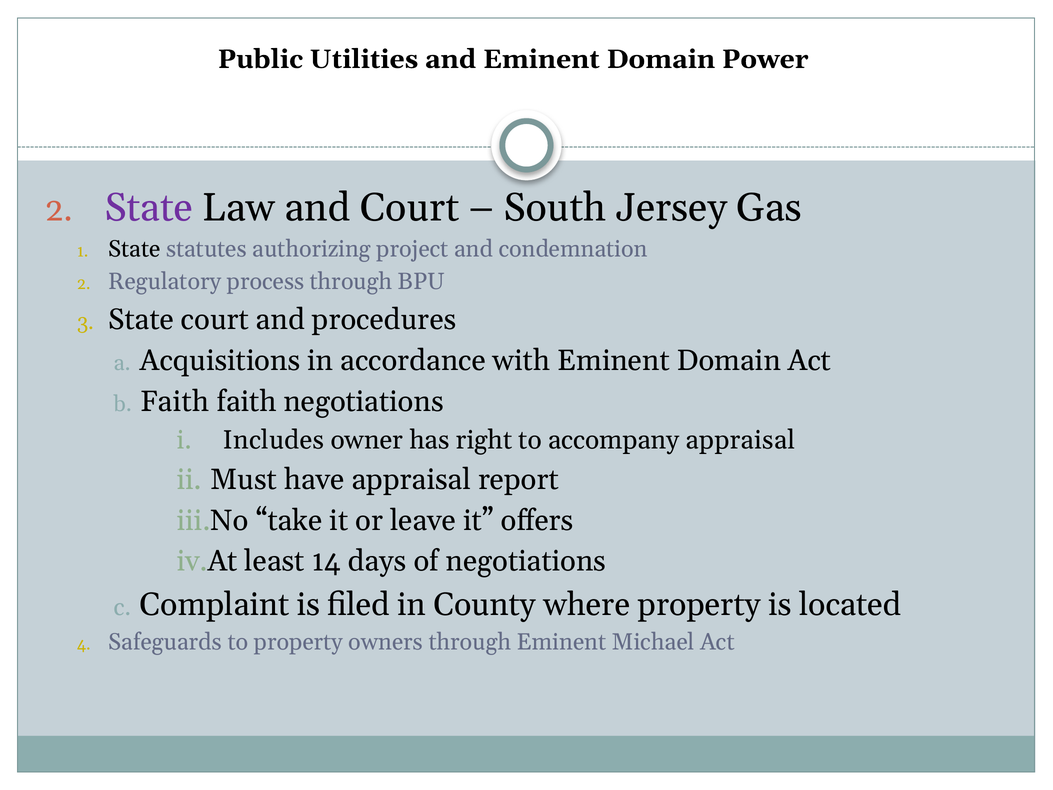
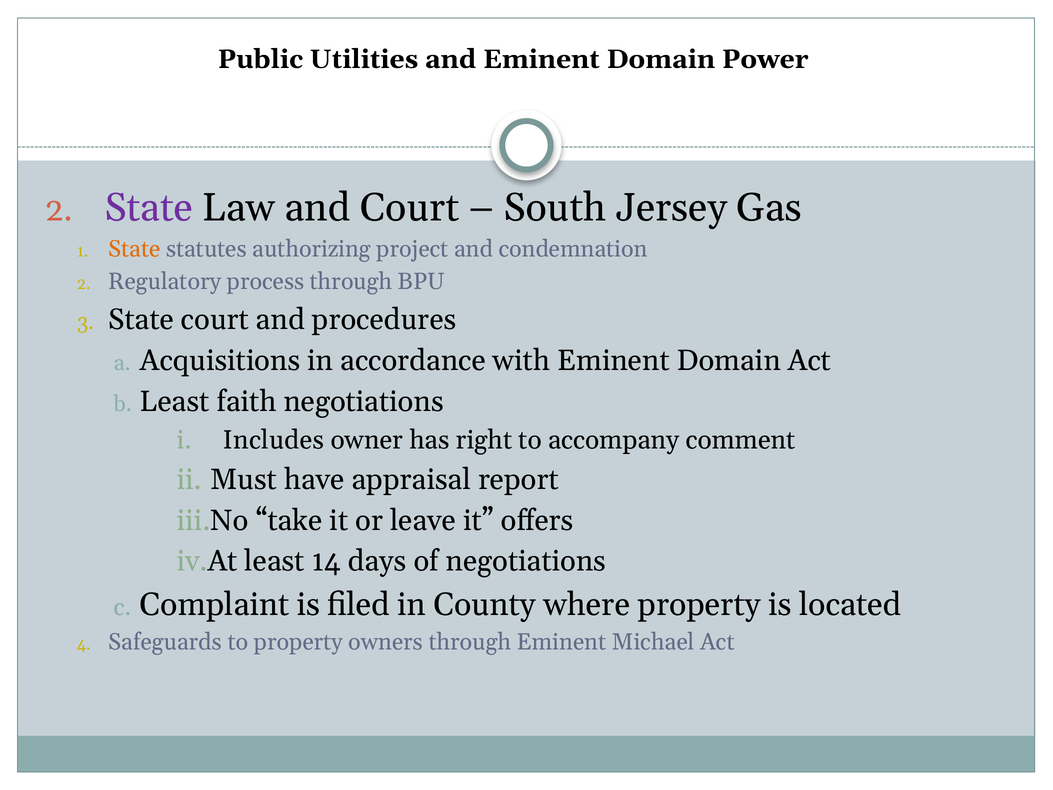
State colour: black -> orange (134, 249)
Faith: Faith -> Least (175, 401)
accompany appraisal: appraisal -> comment (741, 440)
